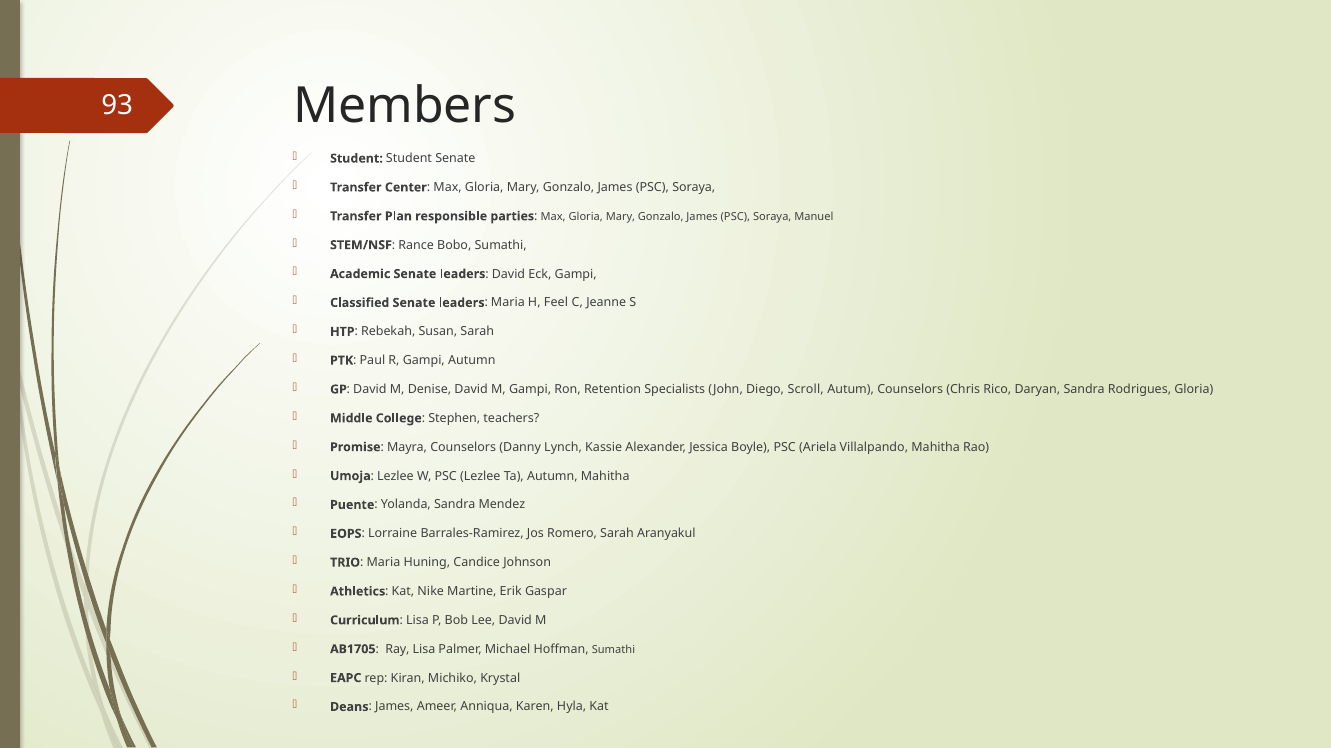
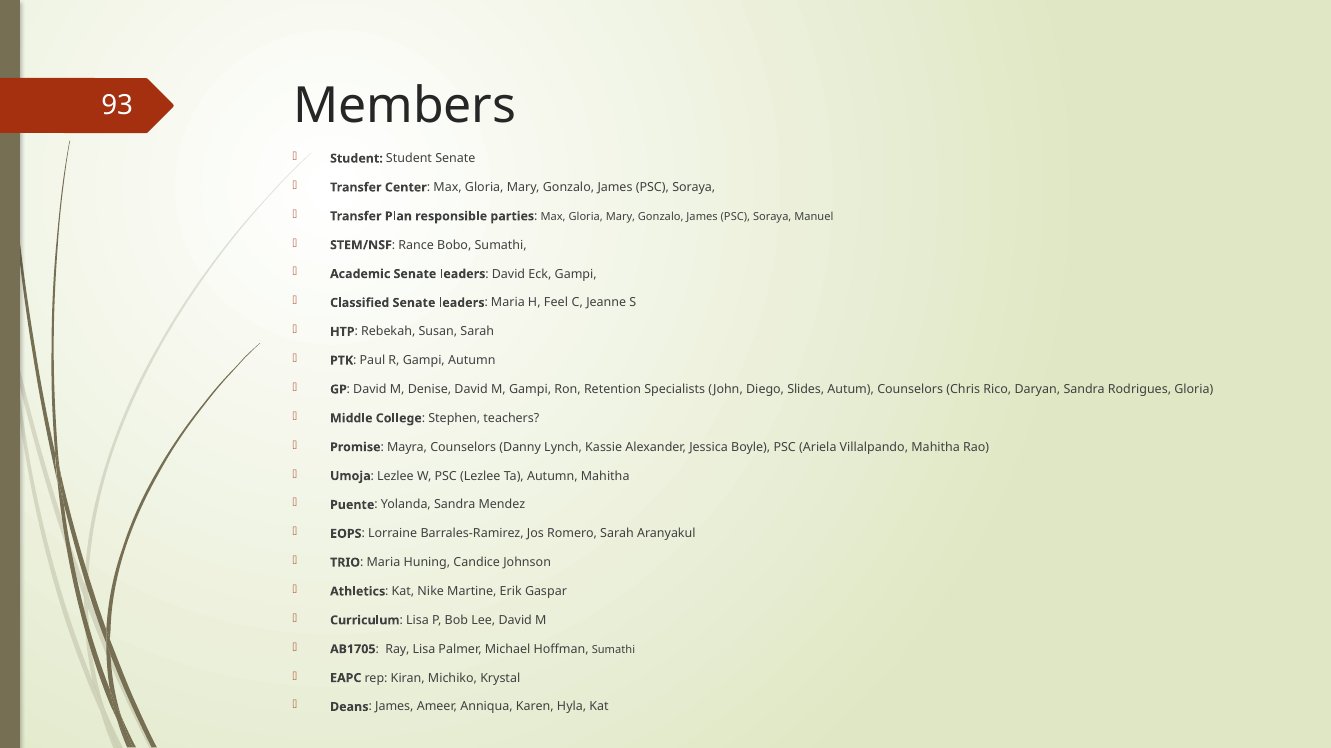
Scroll: Scroll -> Slides (806, 390)
